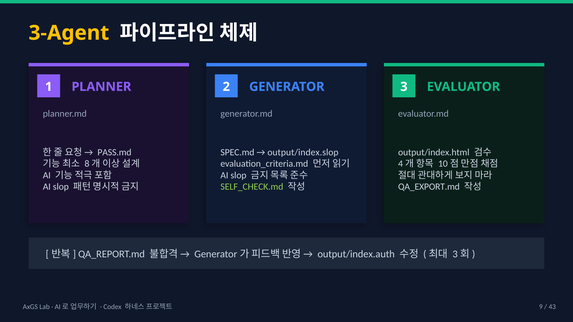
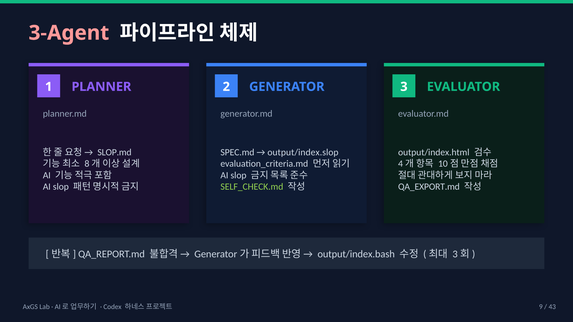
3-Agent colour: yellow -> pink (69, 33)
PASS.md: PASS.md -> SLOP.md (114, 152)
output/index.auth: output/index.auth -> output/index.bash (356, 254)
